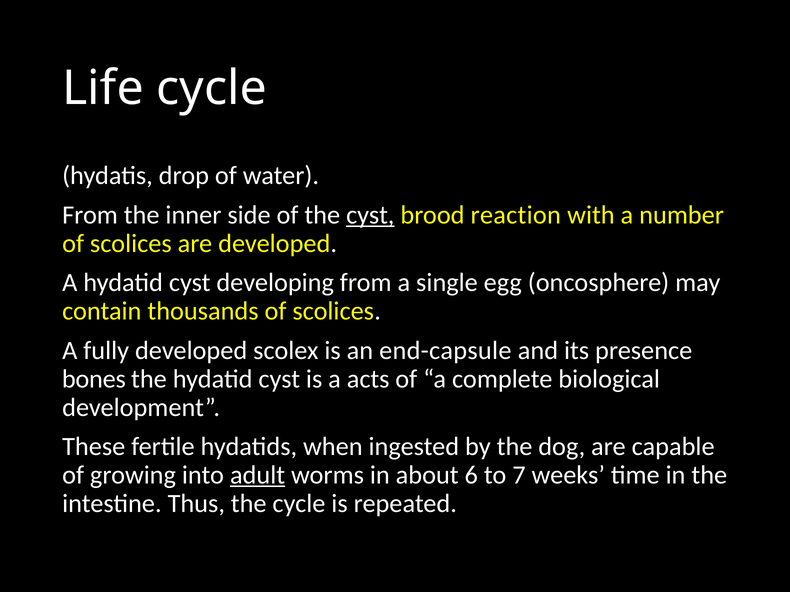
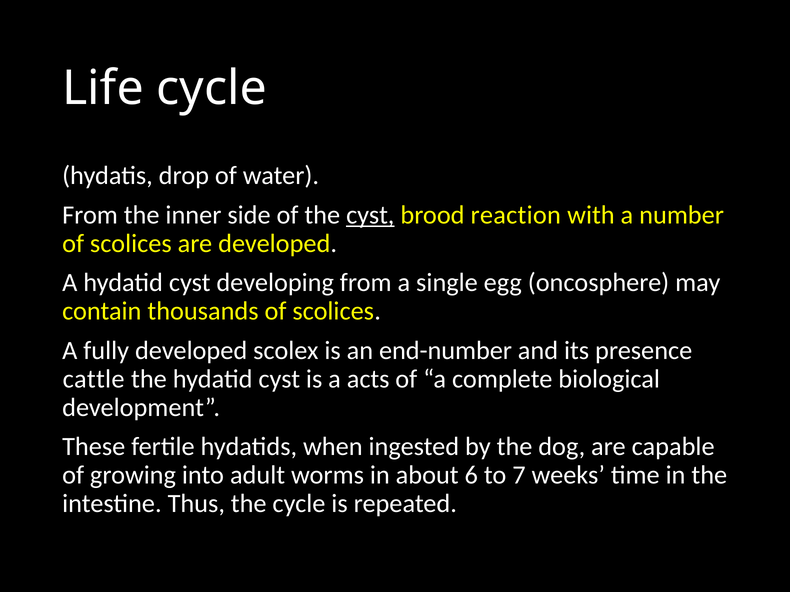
end-capsule: end-capsule -> end-number (446, 351)
bones: bones -> cattle (94, 379)
adult underline: present -> none (258, 476)
